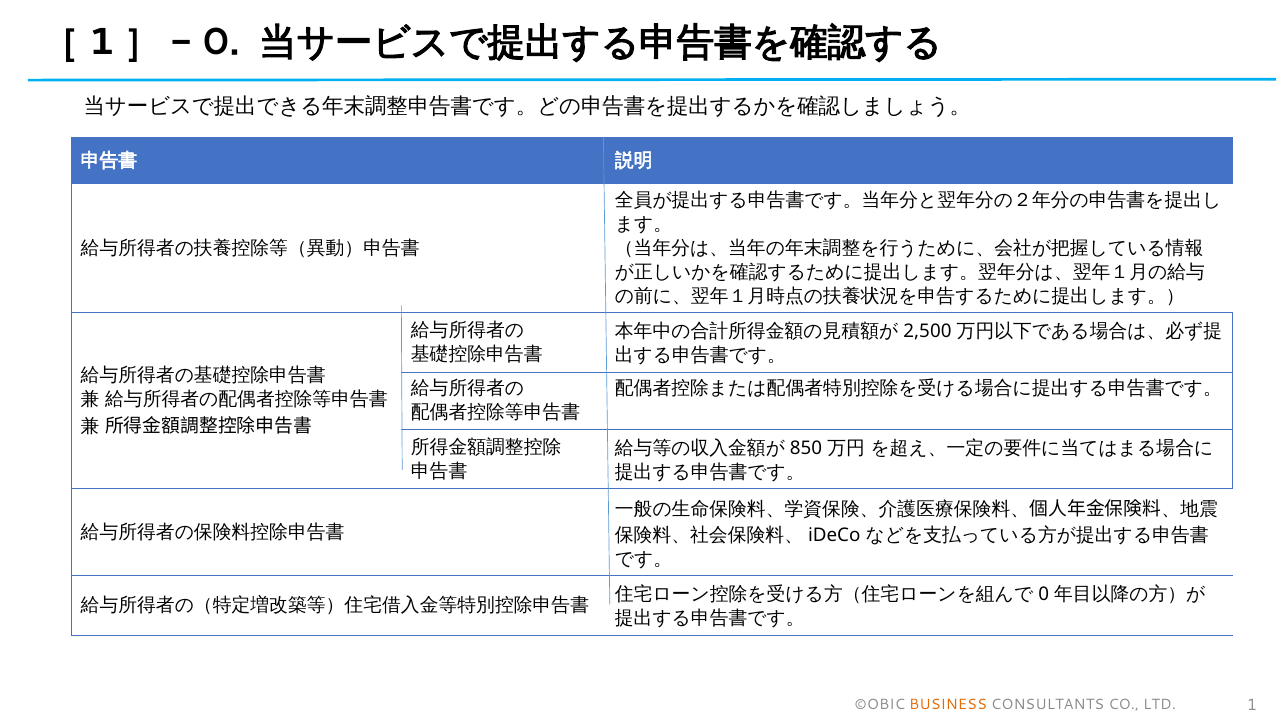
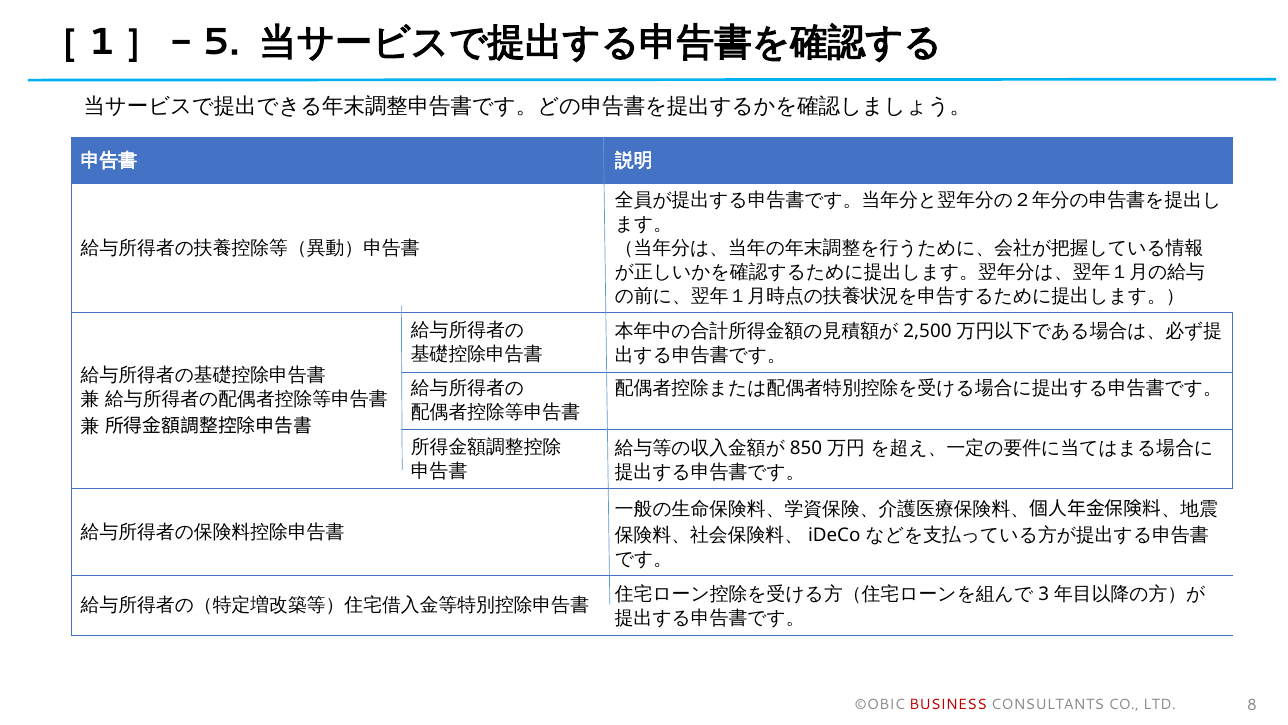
［1］- 0: 0 -> 5 (221, 42)
0: 0 -> 3 (1044, 594)
BUSINESS colour: orange -> red (948, 704)
1: 1 -> 8 (1252, 705)
